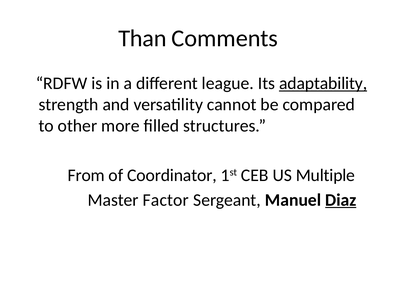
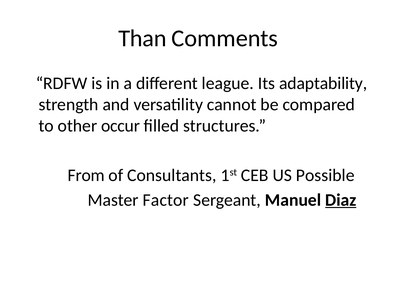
adaptability underline: present -> none (323, 83)
more: more -> occur (120, 126)
Coordinator: Coordinator -> Consultants (172, 175)
Multiple: Multiple -> Possible (325, 175)
